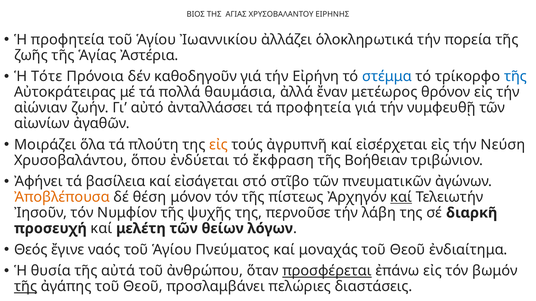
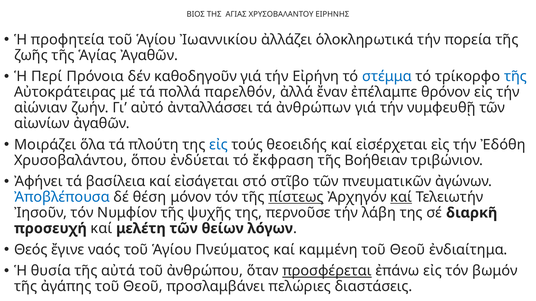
Ἁγίας Ἀστέρια: Ἀστέρια -> Ἀγαθῶν (149, 55)
Τότε: Τότε -> Περί (47, 77)
θαυμάσια: θαυμάσια -> παρελθόν (240, 92)
μετέωρος: μετέωρος -> ἐπέλαμπε (384, 92)
τά προφητεία: προφητεία -> ἀνθρώπων (314, 108)
εἰς colour: orange -> blue (219, 145)
ἀγρυπνῆ: ἀγρυπνῆ -> θεοειδής (297, 145)
Νεύση: Νεύση -> Ἐδόθη (503, 145)
Ἀποβλέπουσα colour: orange -> blue (62, 197)
πίστεως underline: none -> present (296, 197)
μοναχάς: μοναχάς -> καμμένη (328, 250)
τῆς underline: present -> none (26, 287)
